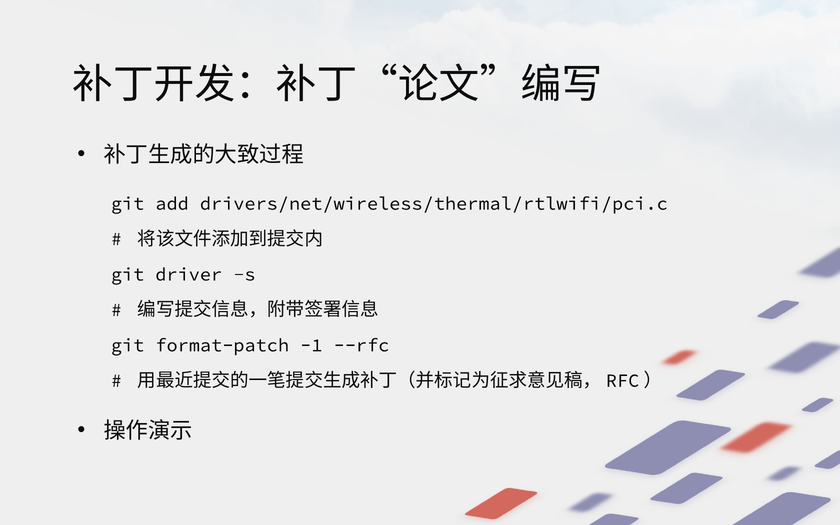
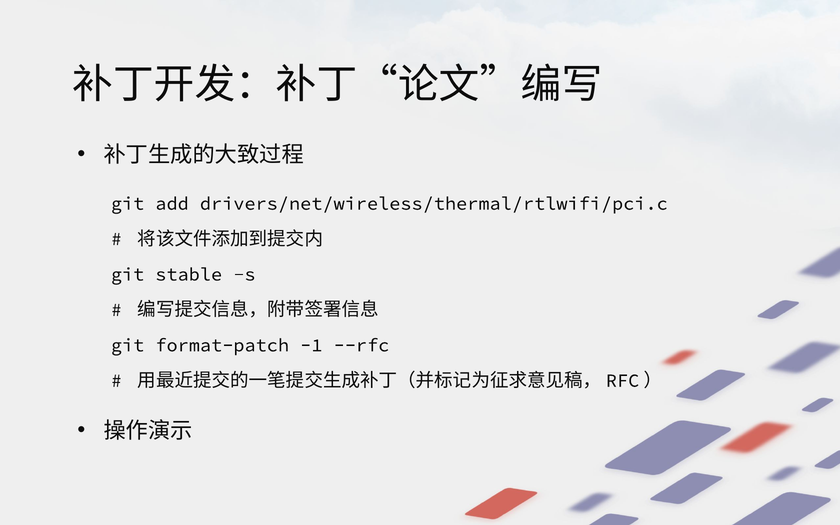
driver: driver -> stable (189, 274)
